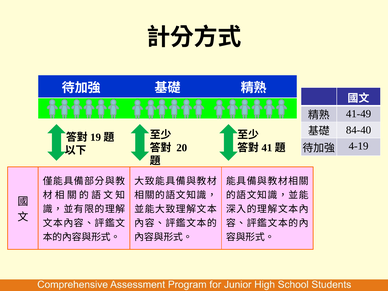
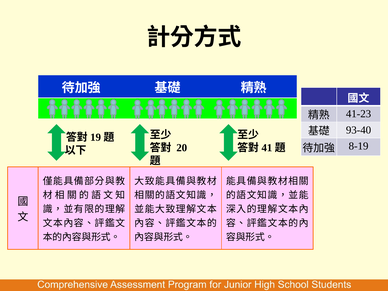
41-49: 41-49 -> 41-23 (359, 114)
84-40: 84-40 -> 93-40 (359, 130)
4-19: 4-19 -> 8-19 (359, 146)
